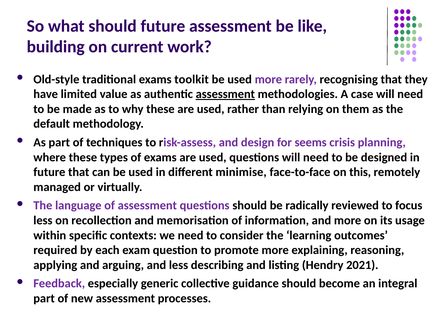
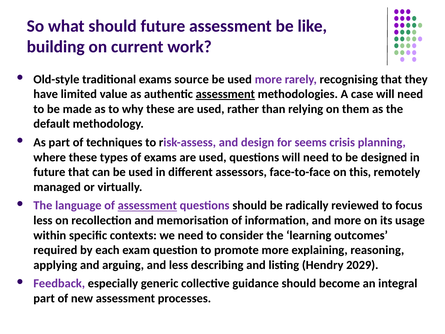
toolkit: toolkit -> source (192, 79)
minimise: minimise -> assessors (241, 172)
assessment underline: none -> present (147, 205)
2021: 2021 -> 2029 (362, 265)
